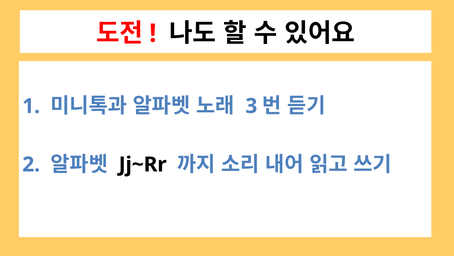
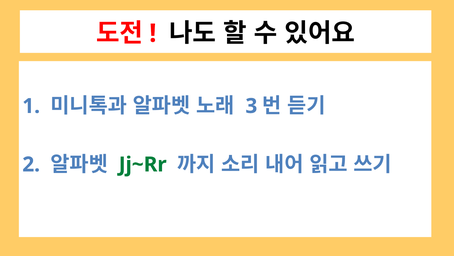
Jj~Rr colour: black -> green (143, 164)
